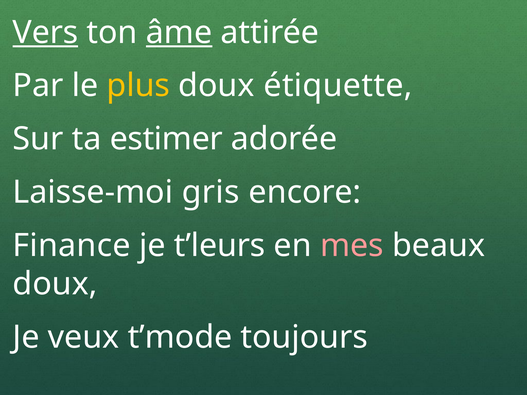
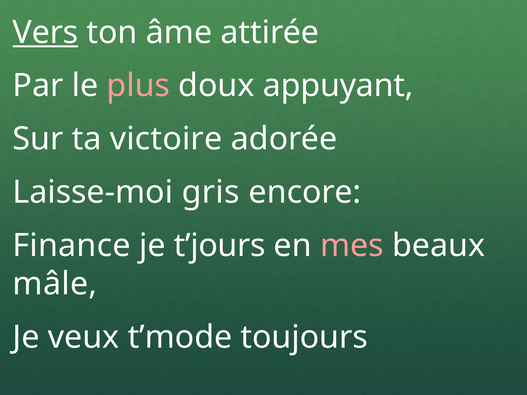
âme underline: present -> none (179, 32)
plus colour: yellow -> pink (138, 86)
étiquette: étiquette -> appuyant (338, 86)
estimer: estimer -> victoire (166, 139)
t’leurs: t’leurs -> t’jours (220, 246)
doux: doux -> mâle (55, 284)
